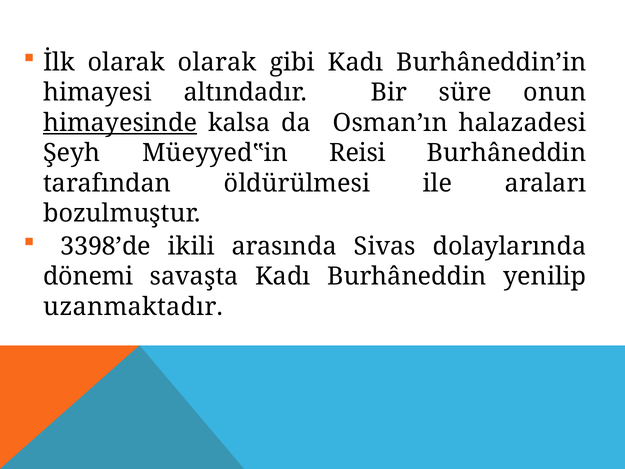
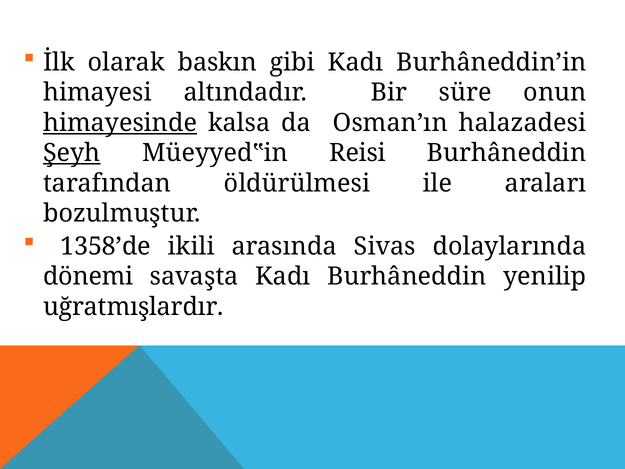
olarak olarak: olarak -> baskın (217, 62)
Şeyh underline: none -> present (72, 153)
3398’de: 3398’de -> 1358’de (106, 246)
uzanmaktadır: uzanmaktadır -> uğratmışlardır (133, 307)
